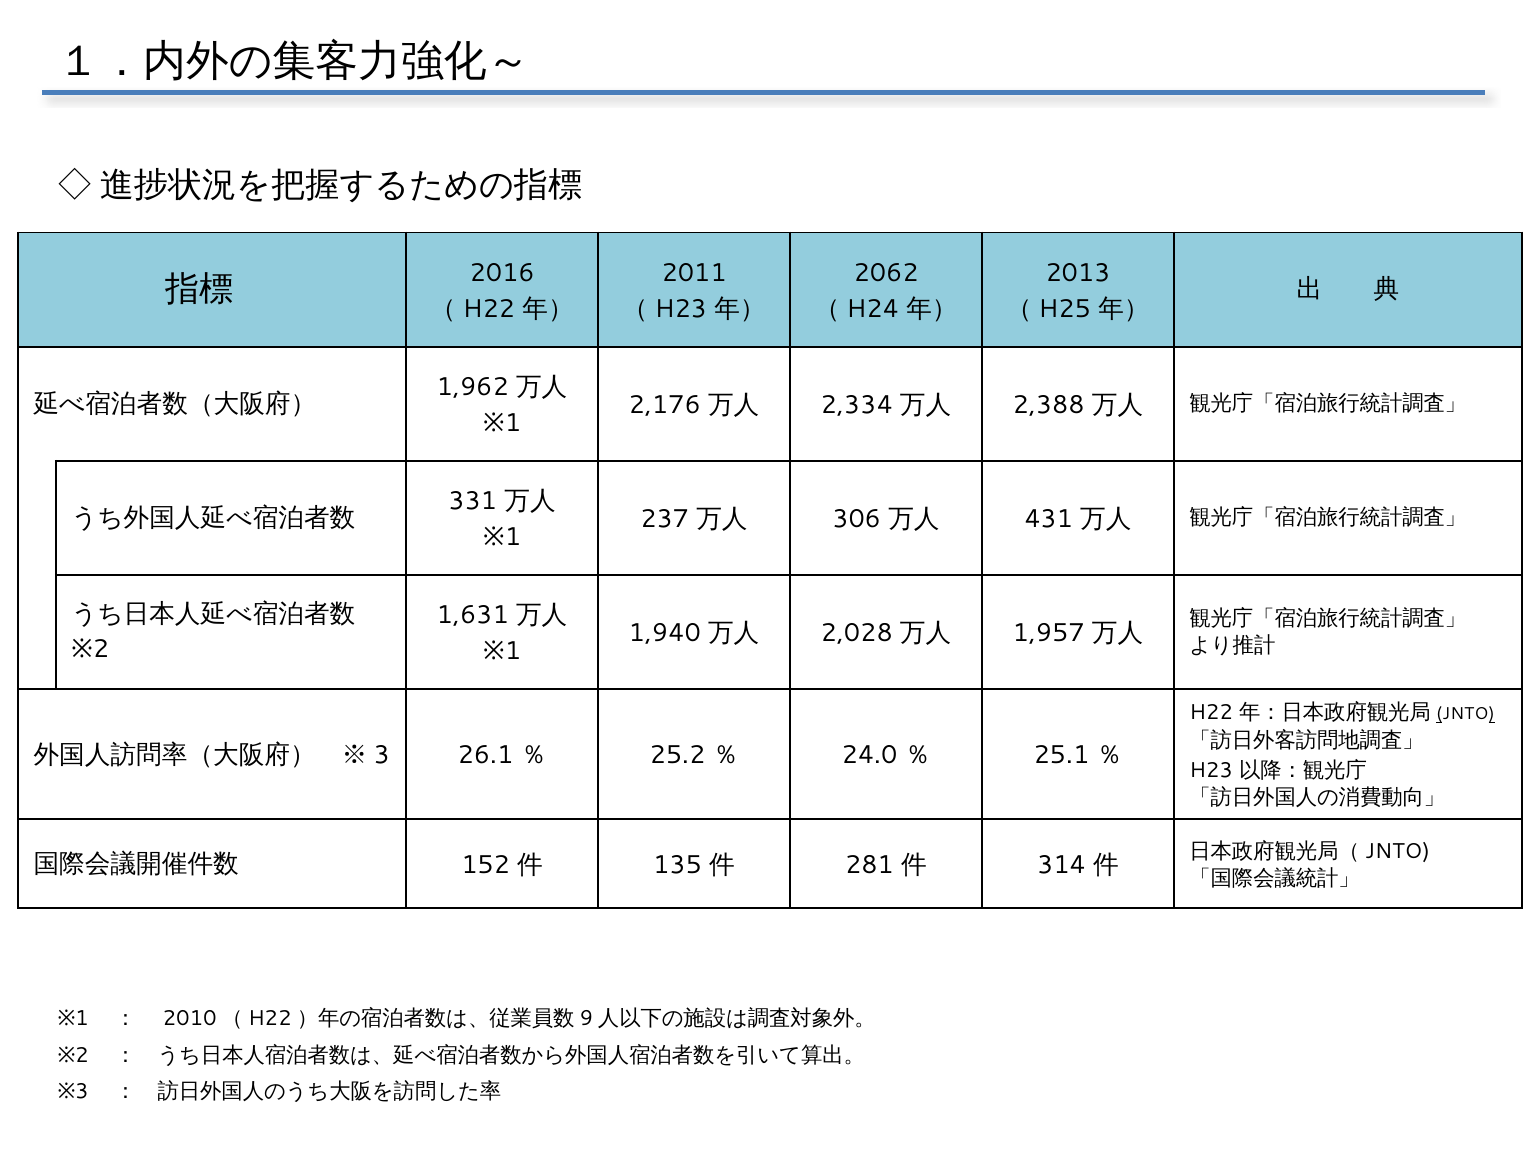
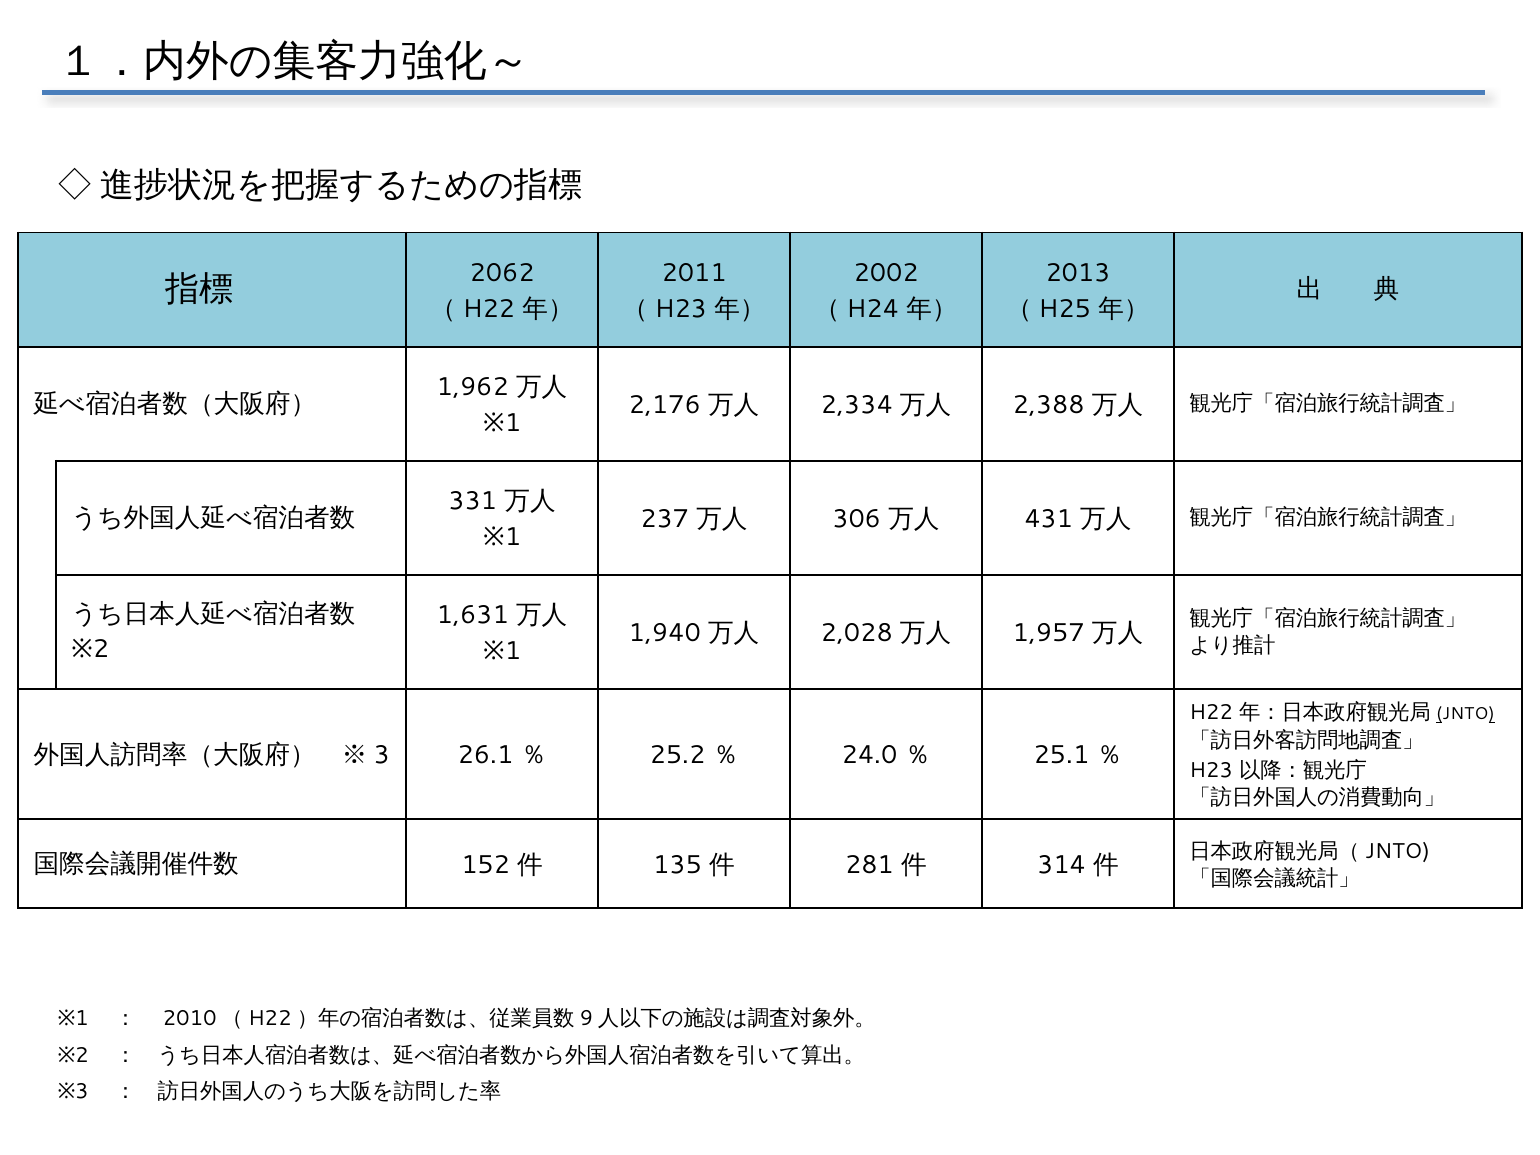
2016: 2016 -> 2062 (502, 273)
2062: 2062 -> 2002 (886, 273)
